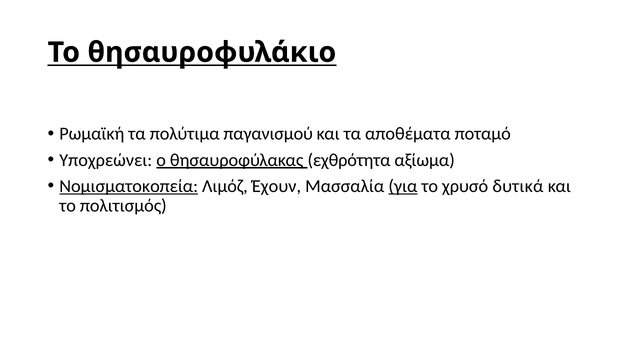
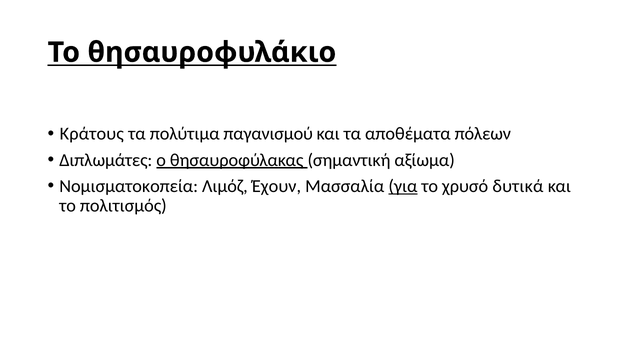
Ρωμαϊκή: Ρωμαϊκή -> Κράτους (92, 134)
ποταμό: ποταμό -> πόλεων (483, 134)
Υποχρεώνει: Υποχρεώνει -> Διπλωμάτες (106, 160)
εχθρότητα: εχθρότητα -> σημαντική (349, 160)
Νομισματοκοπεία underline: present -> none (129, 186)
